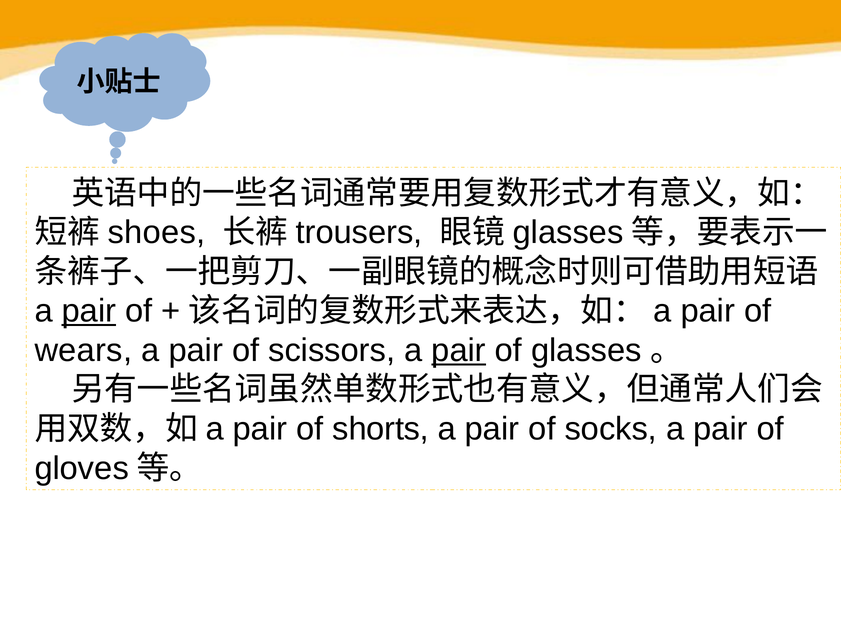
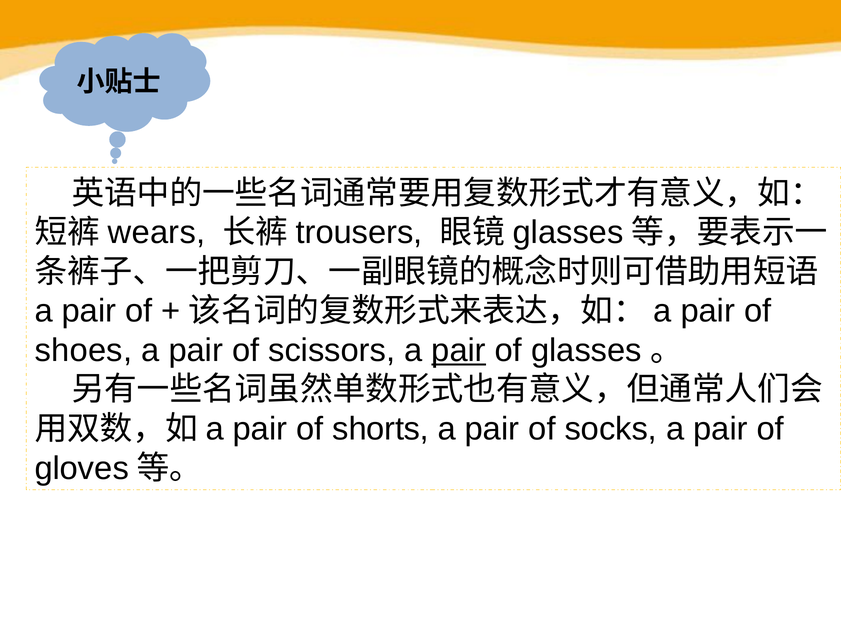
shoes: shoes -> wears (157, 232)
pair underline: present -> none (89, 311)
wears: wears -> shoes (83, 350)
